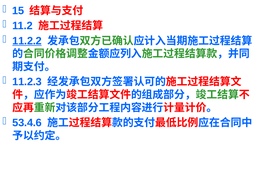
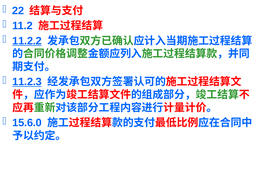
15: 15 -> 22 (18, 11)
11.2.3 underline: none -> present (27, 82)
53.4.6: 53.4.6 -> 15.6.0 (27, 123)
